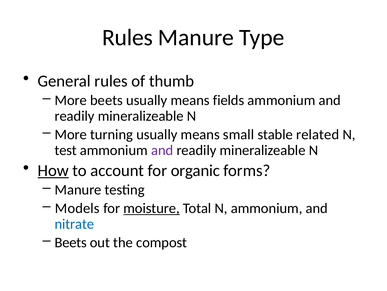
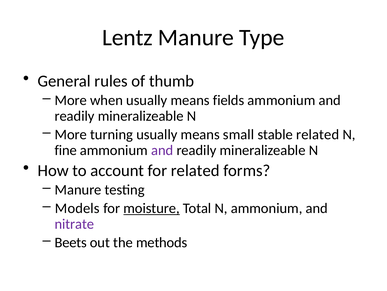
Rules: Rules -> Lentz (127, 37)
More beets: beets -> when (106, 100)
test: test -> fine (66, 150)
How underline: present -> none (53, 170)
for organic: organic -> related (195, 170)
nitrate colour: blue -> purple (74, 224)
compost: compost -> methods (162, 242)
